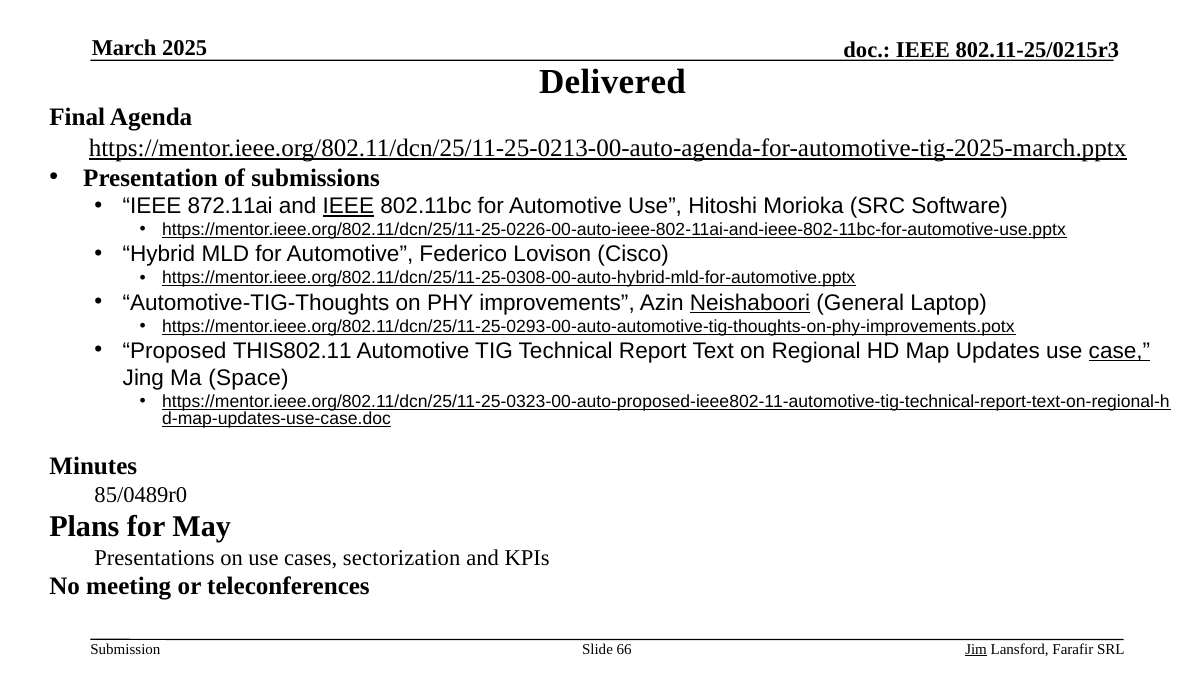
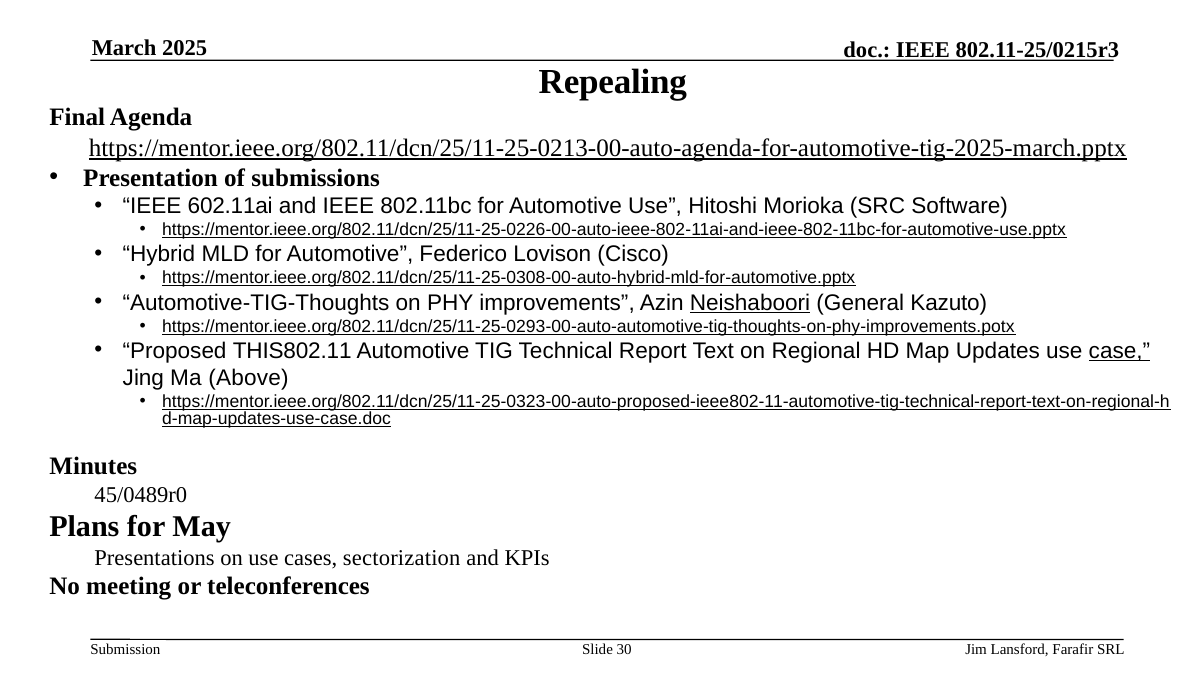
Delivered: Delivered -> Repealing (613, 82)
872.11ai: 872.11ai -> 602.11ai (230, 206)
IEEE underline: present -> none (348, 206)
Laptop: Laptop -> Kazuto (949, 303)
Space: Space -> Above (248, 378)
85/0489r0: 85/0489r0 -> 45/0489r0 (141, 495)
66: 66 -> 30 (624, 650)
Jim underline: present -> none (976, 650)
